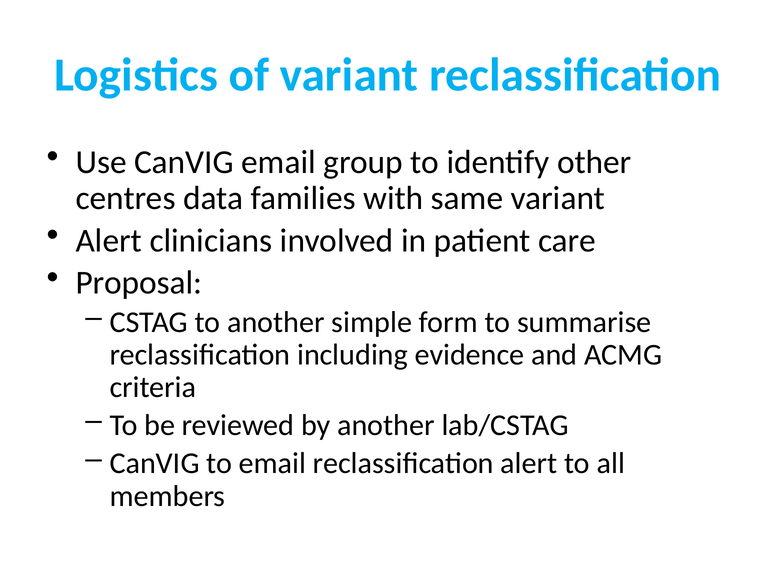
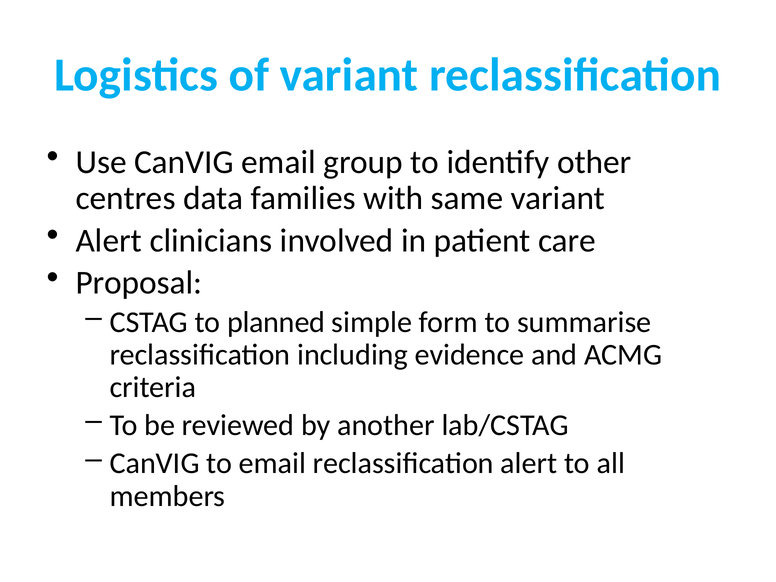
to another: another -> planned (276, 322)
